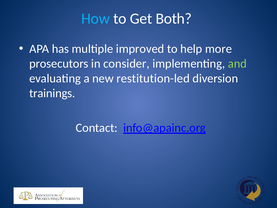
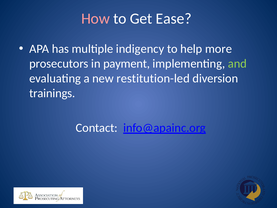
How colour: light blue -> pink (96, 19)
Both: Both -> Ease (174, 19)
improved: improved -> indigency (140, 49)
consider: consider -> payment (127, 64)
